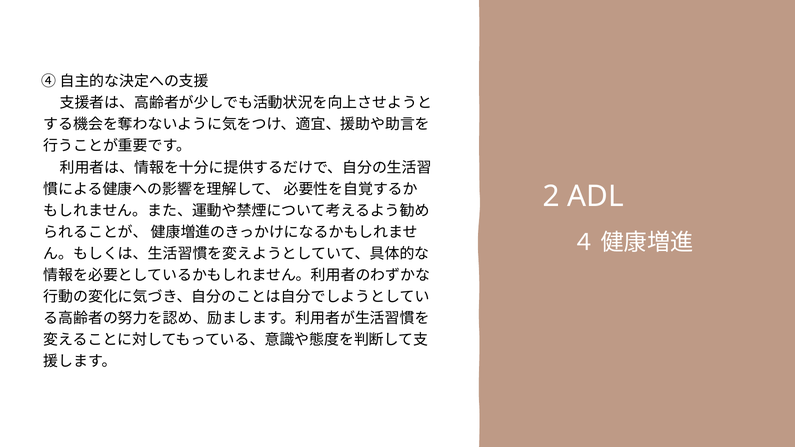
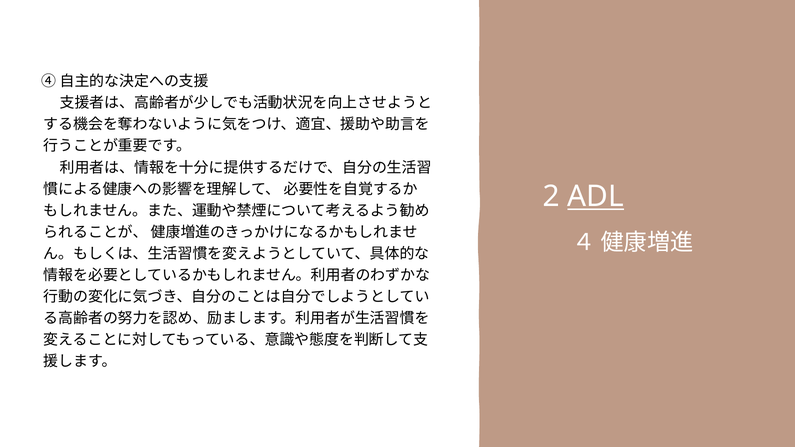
ADL underline: none -> present (596, 196)
